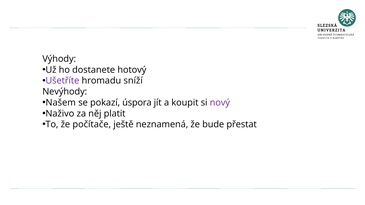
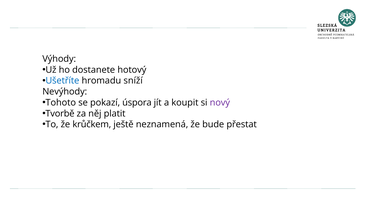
Ušetříte colour: purple -> blue (62, 81)
Našem: Našem -> Tohoto (61, 103)
Naživo: Naživo -> Tvorbě (60, 114)
počítače: počítače -> krůčkem (92, 125)
